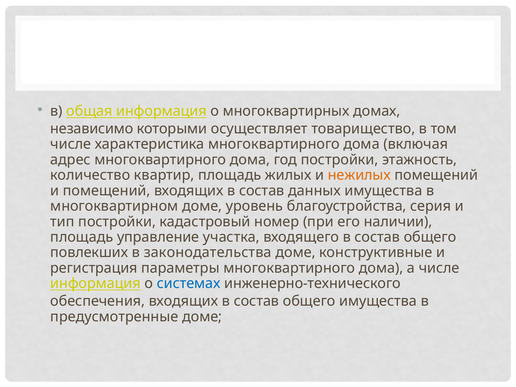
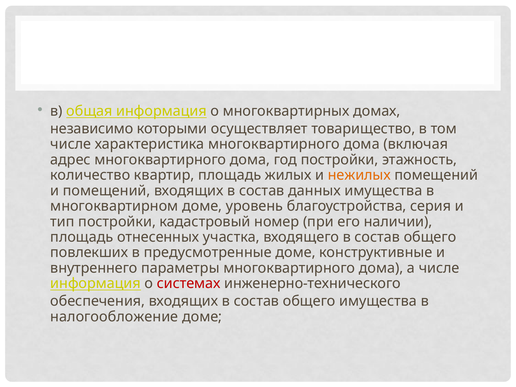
управление: управление -> отнесенных (158, 237)
законодательства: законодательства -> предусмотренные (208, 253)
регистрация: регистрация -> внутреннего (94, 268)
системах colour: blue -> red (189, 284)
предусмотренные: предусмотренные -> налогообложение (114, 317)
